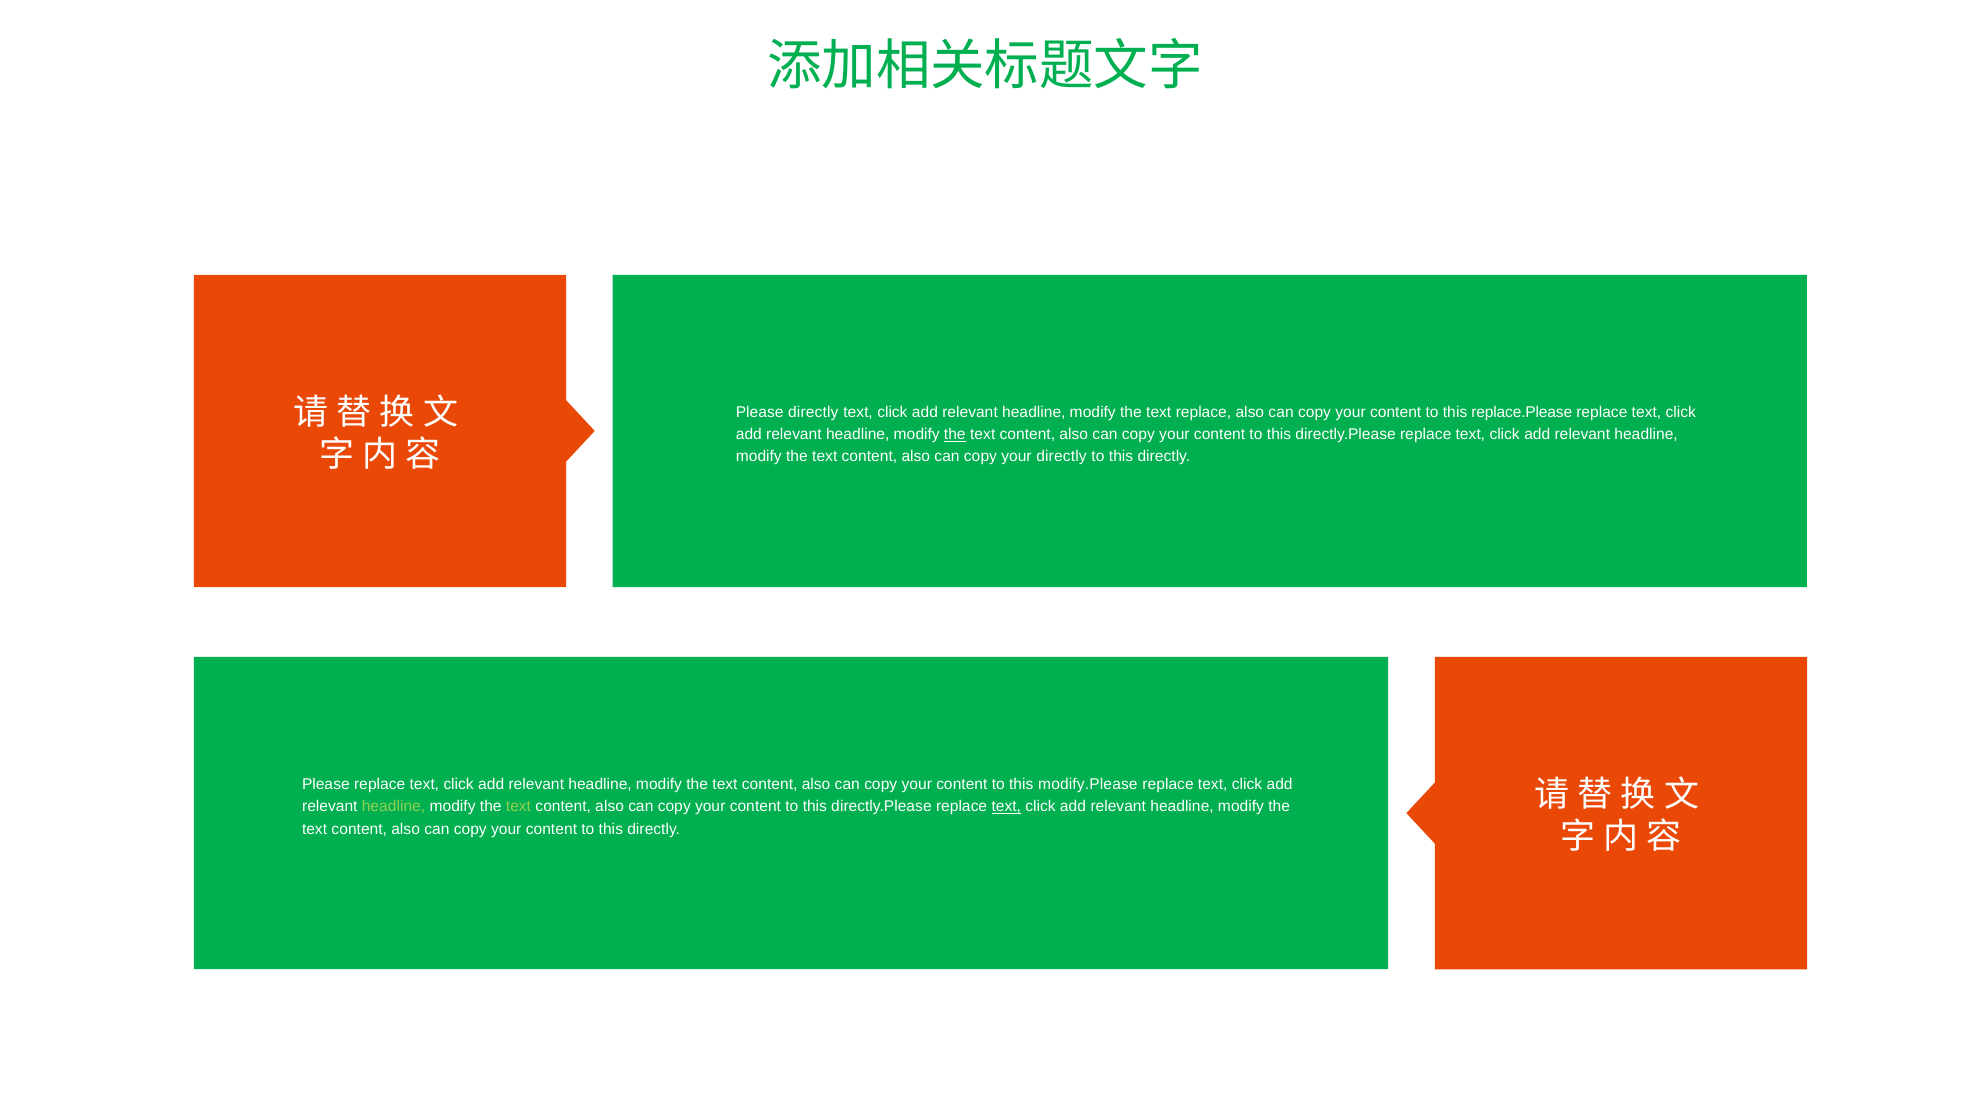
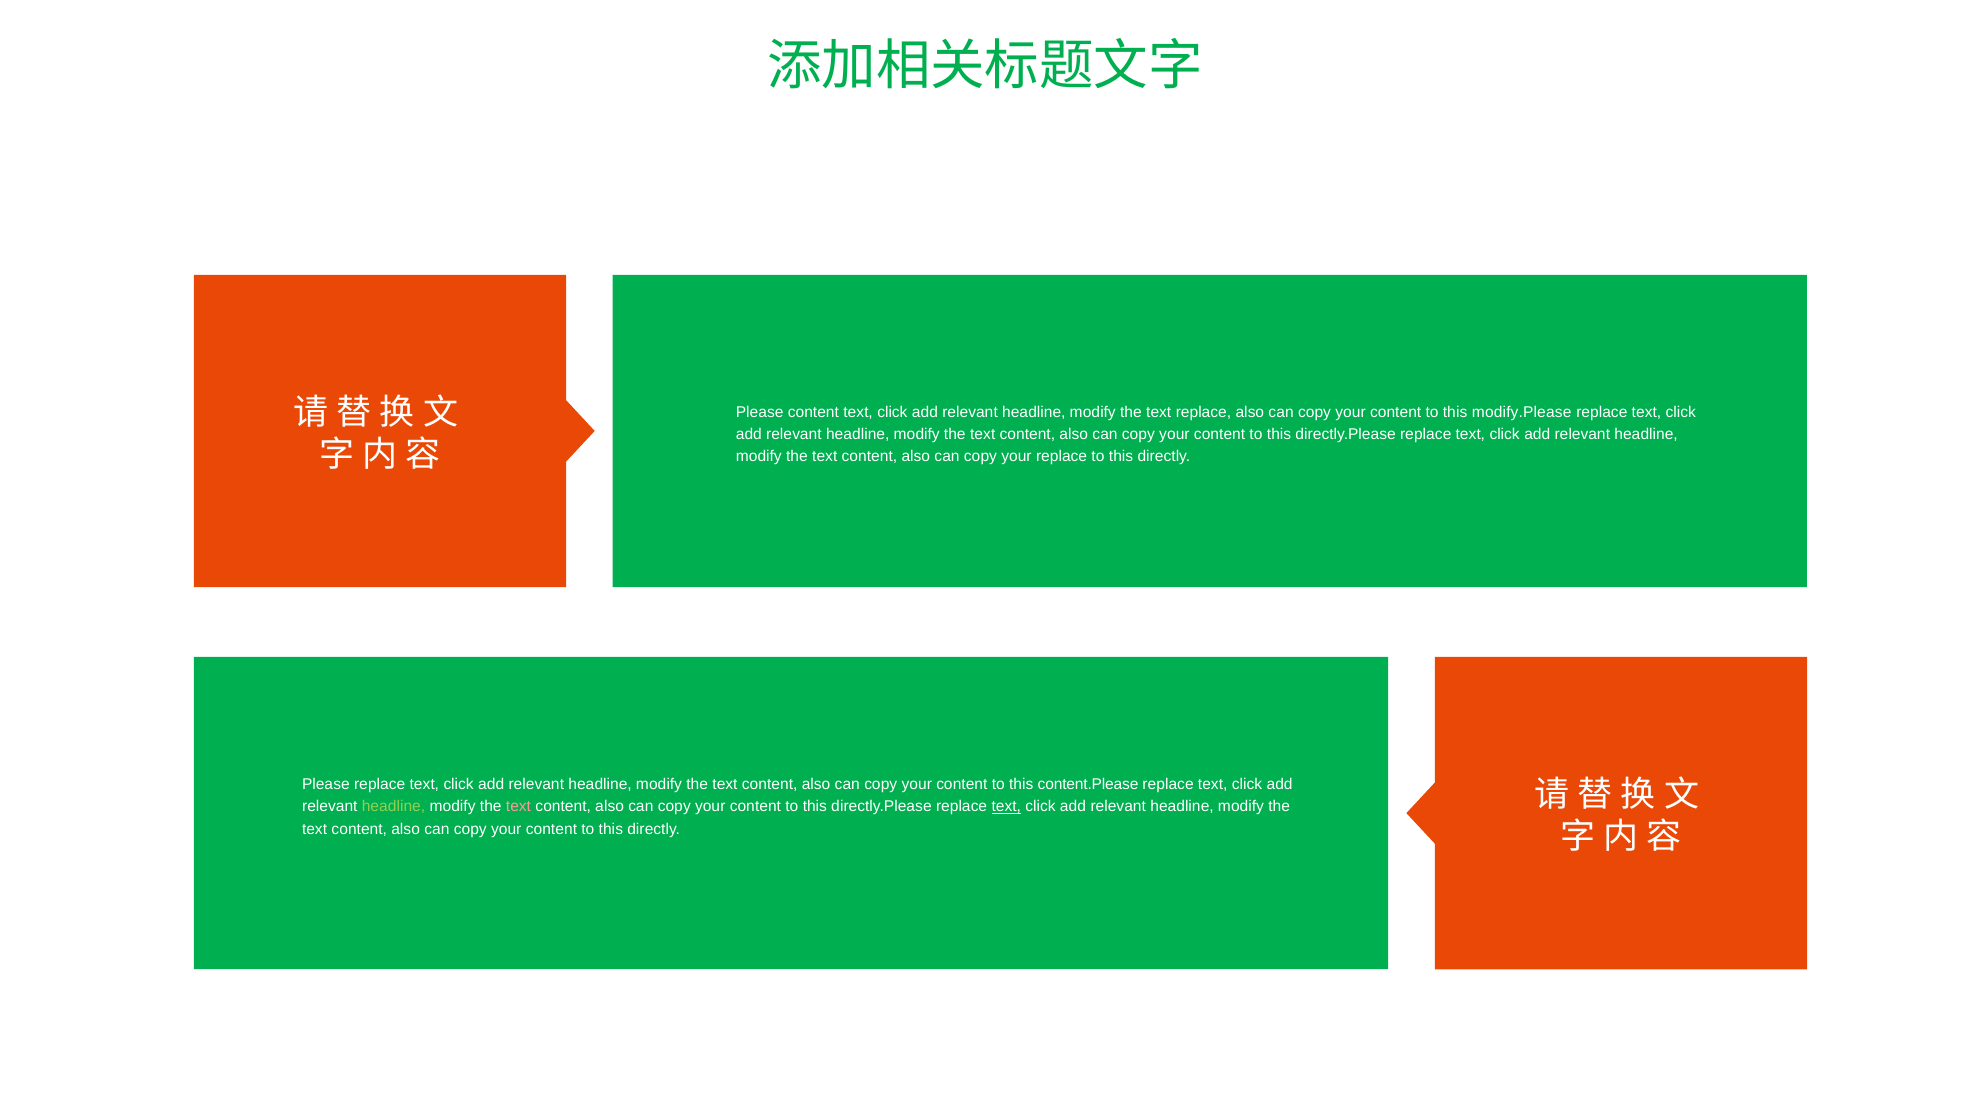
Please directly: directly -> content (813, 412)
replace.Please: replace.Please -> modify.Please (1522, 412)
the underline: present -> none (955, 435)
your directly: directly -> replace (1062, 457)
modify.Please: modify.Please -> content.Please (1088, 784)
text colour: light green -> pink (518, 807)
